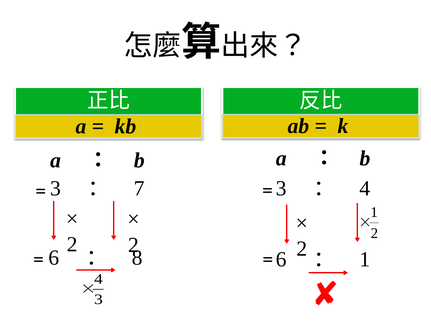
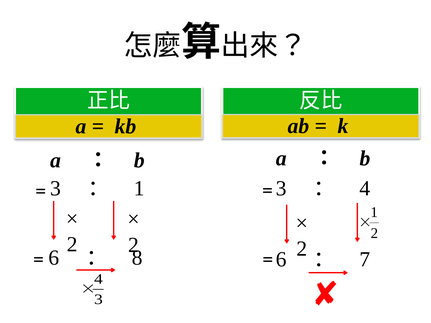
7: 7 -> 1 (139, 189)
1: 1 -> 7 (365, 260)
